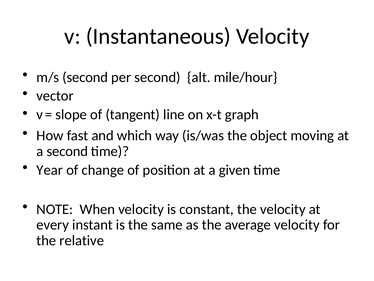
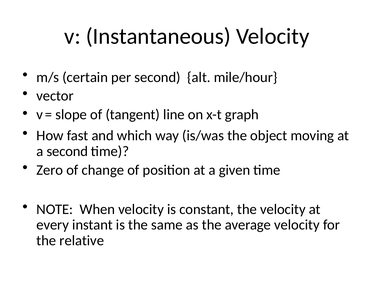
m/s second: second -> certain (85, 77)
Year: Year -> Zero (50, 170)
